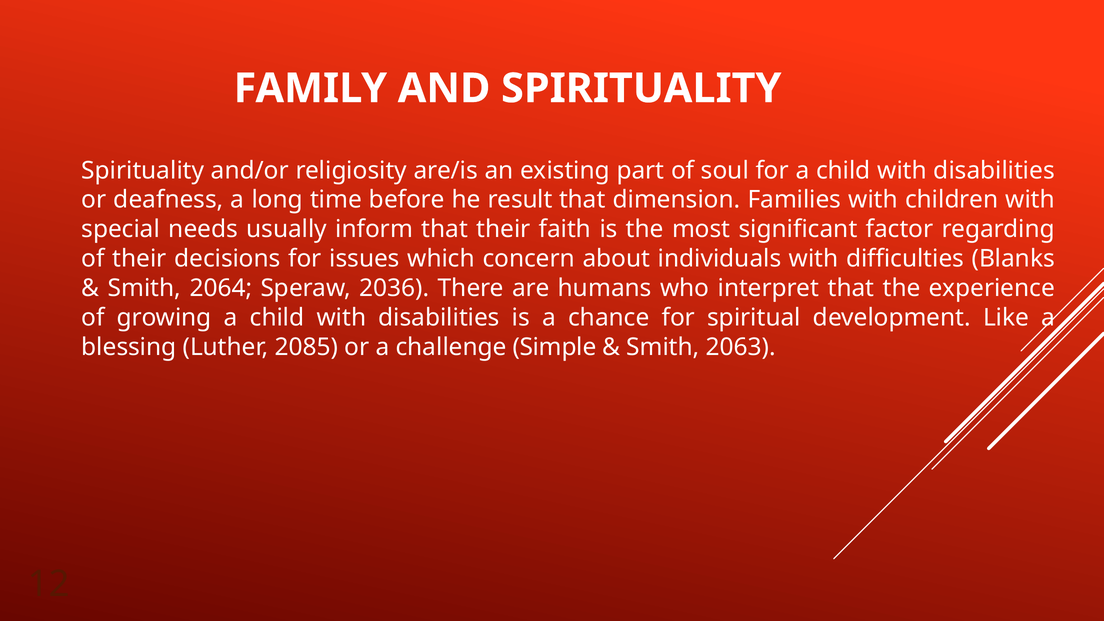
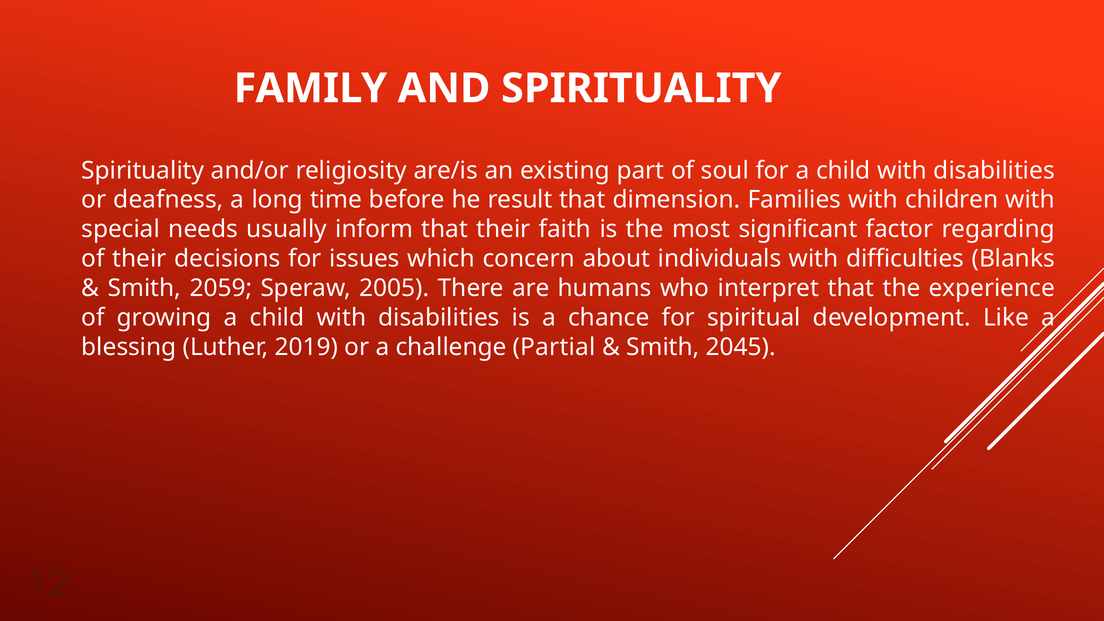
2064: 2064 -> 2059 (221, 288)
2036: 2036 -> 2005 (394, 288)
2085: 2085 -> 2019 (306, 347)
Simple: Simple -> Partial (554, 347)
2063: 2063 -> 2045 (741, 347)
